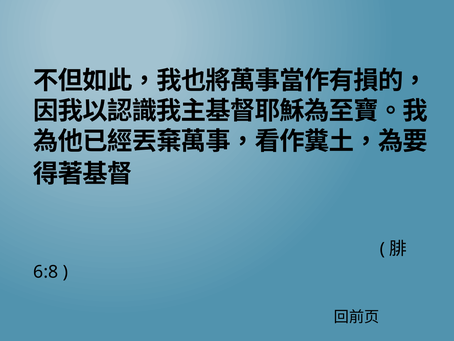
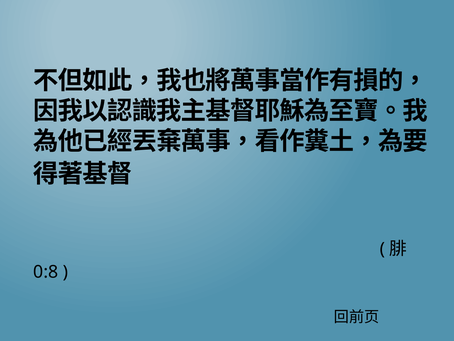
6:8: 6:8 -> 0:8 (46, 272)
